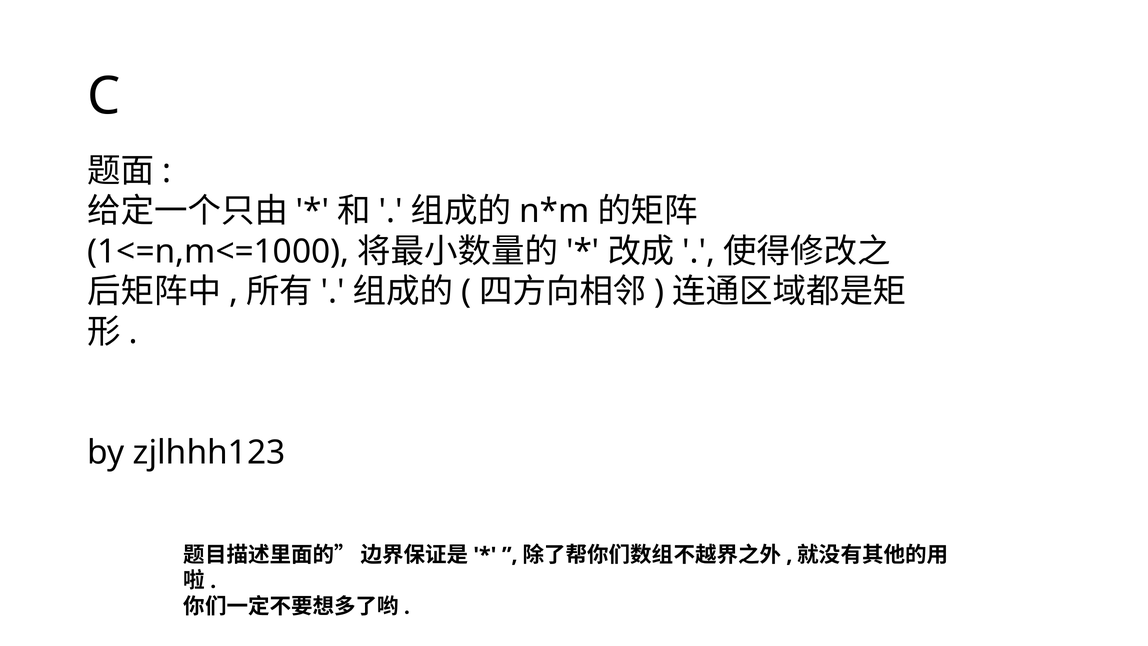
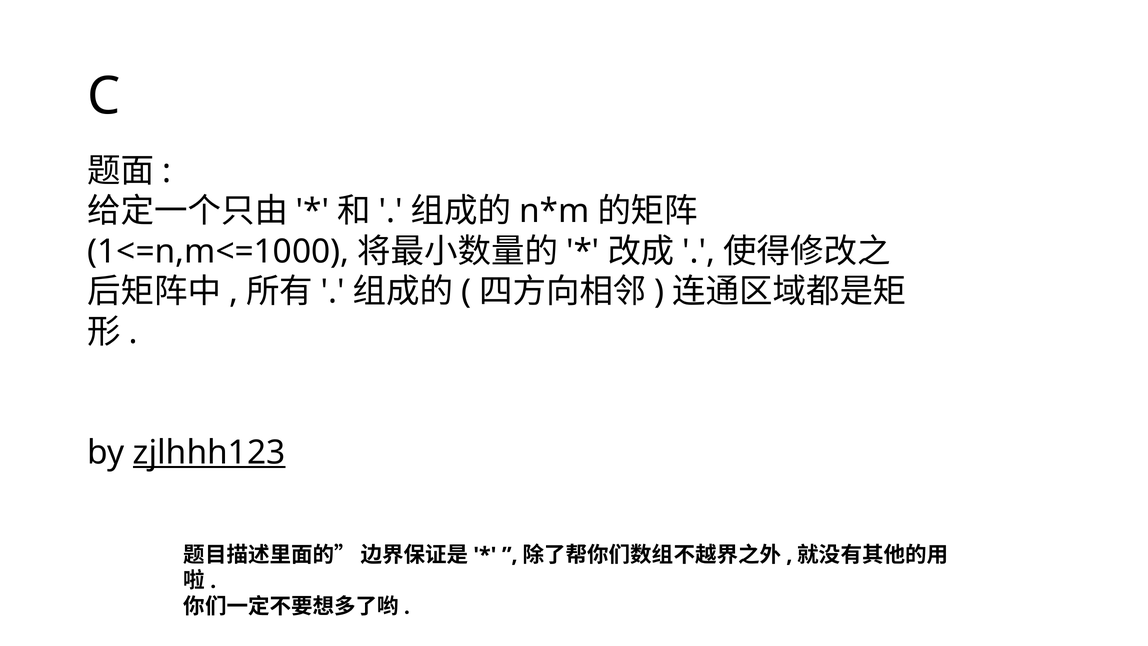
zjlhhh123 underline: none -> present (209, 453)
